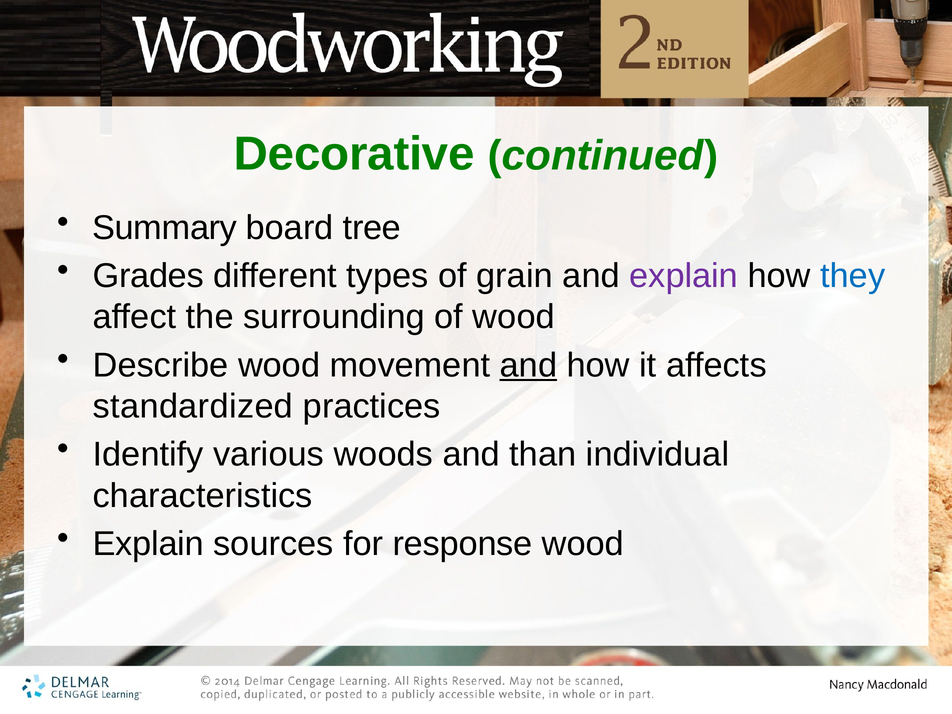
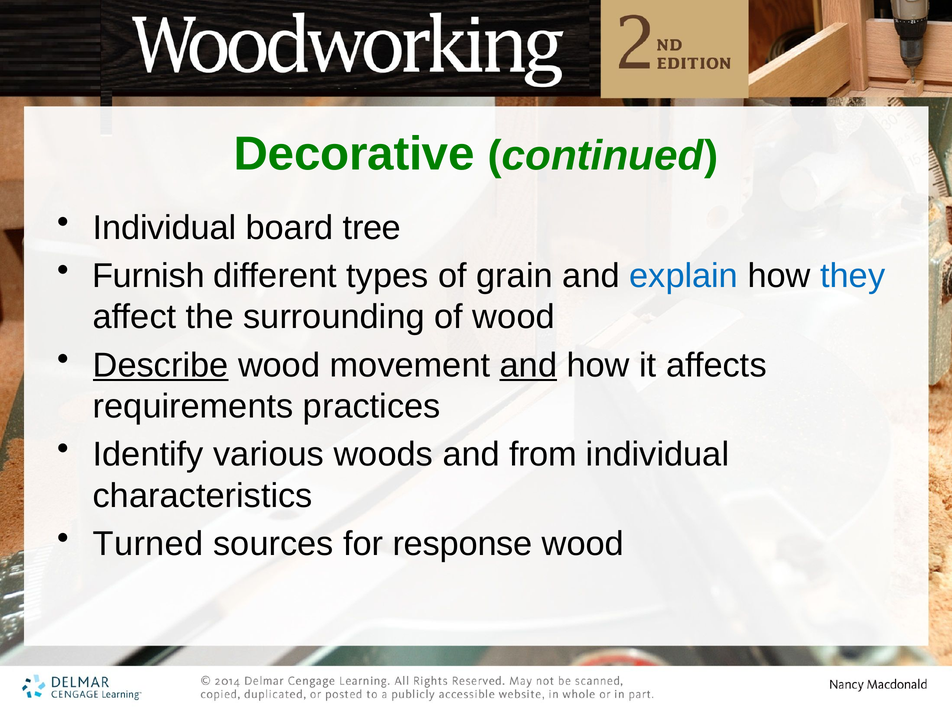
Summary: Summary -> Individual (165, 228)
Grades: Grades -> Furnish (148, 276)
explain colour: purple -> blue (684, 276)
Describe underline: none -> present (161, 365)
standardized: standardized -> requirements (193, 406)
than: than -> from (543, 455)
Explain: Explain -> Turned (148, 544)
